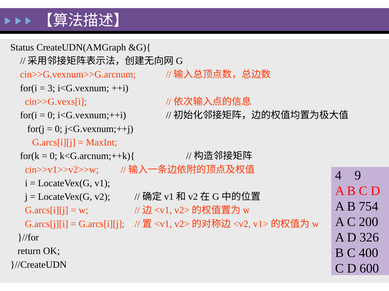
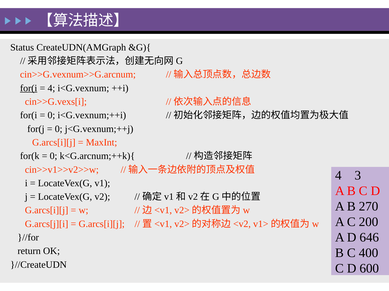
for(i underline: none -> present (29, 88)
3: 3 -> 4 (51, 88)
9: 9 -> 3 (358, 176)
754: 754 -> 270 (369, 207)
326: 326 -> 646 (369, 238)
